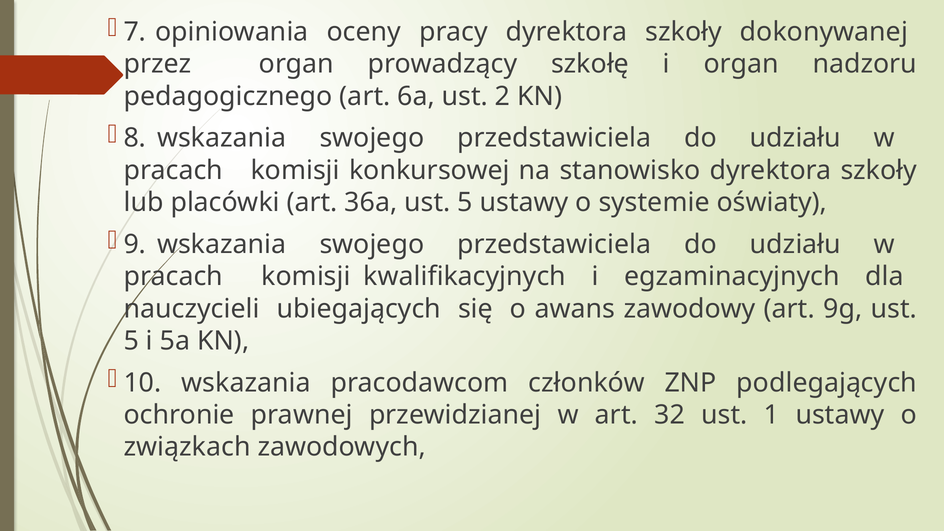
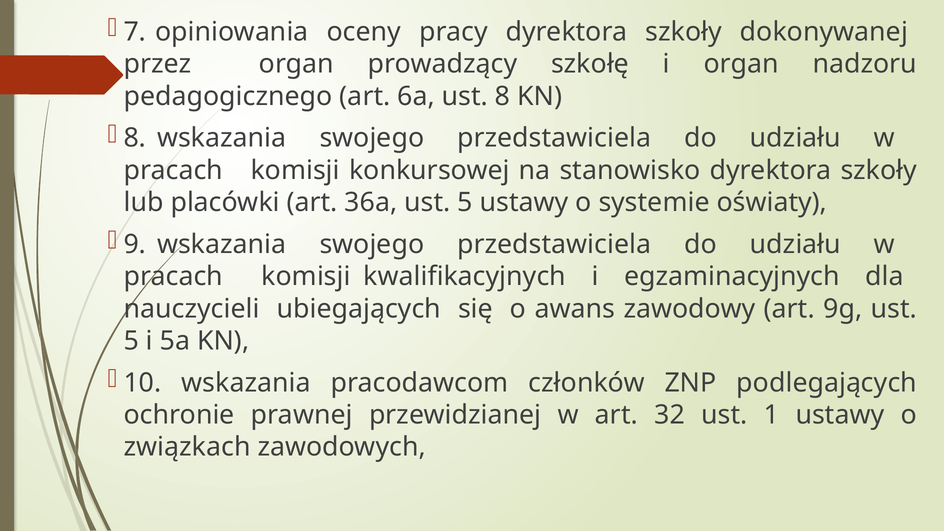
ust 2: 2 -> 8 (503, 96)
